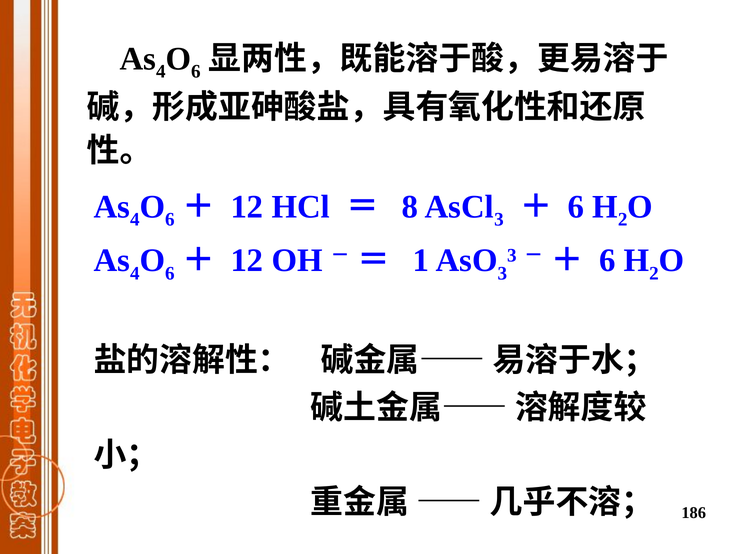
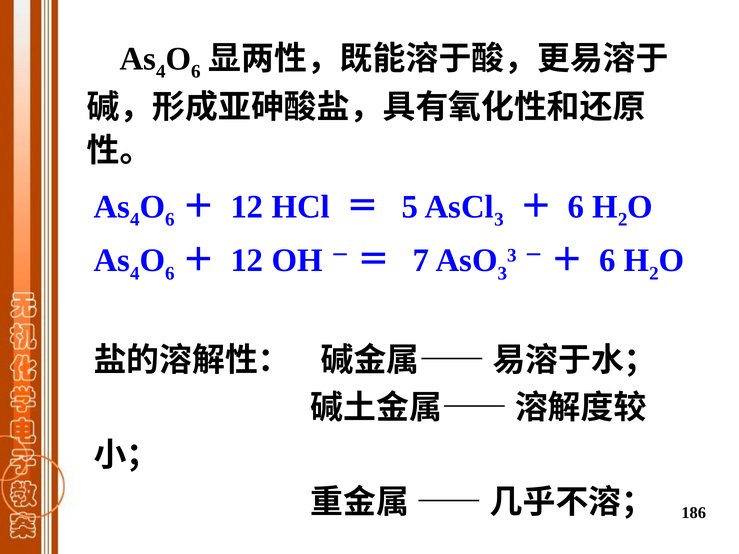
8: 8 -> 5 (410, 207)
1: 1 -> 7 (421, 261)
